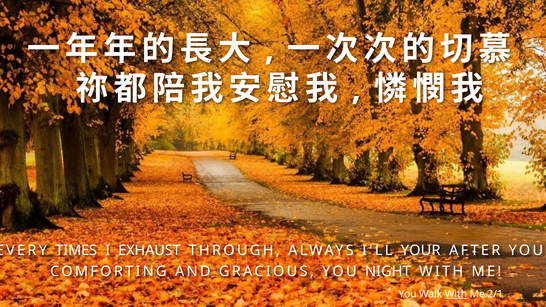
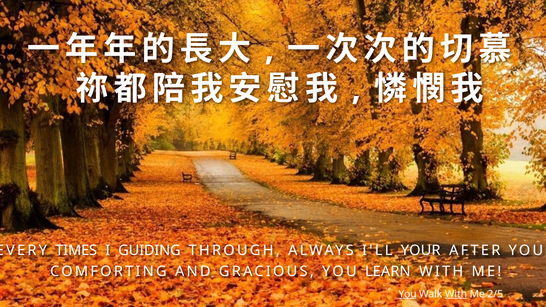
EXHAUST: EXHAUST -> GUIDING (149, 251)
NIGHT: NIGHT -> LEARN (388, 272)
You underline: none -> present (408, 294)
2/1: 2/1 -> 2/5 (495, 294)
